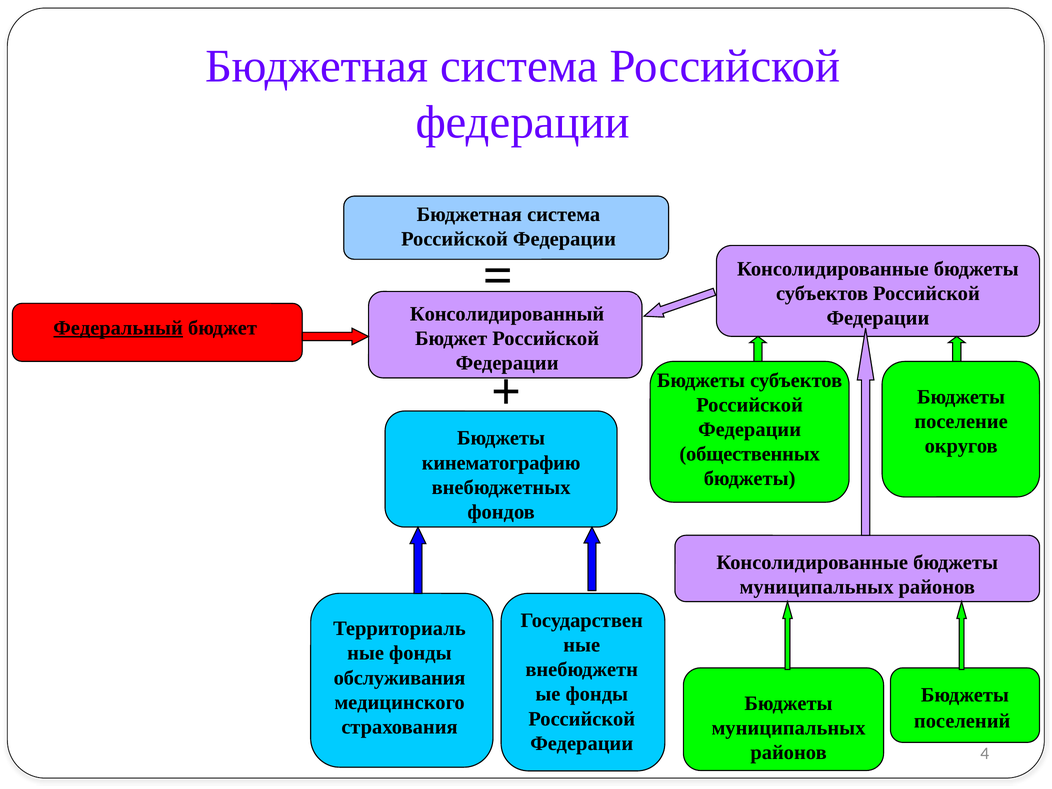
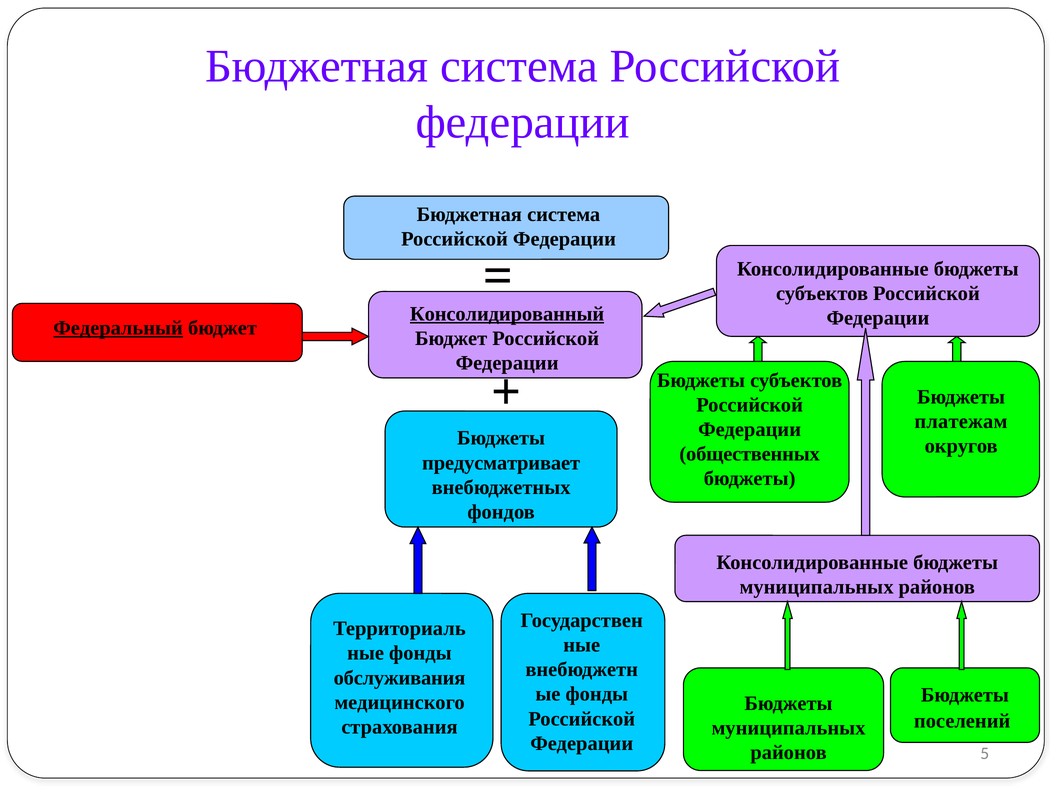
Консолидированный underline: none -> present (507, 314)
поселение: поселение -> платежам (961, 421)
кинематографию: кинематографию -> предусматривает (501, 463)
4: 4 -> 5 (985, 753)
